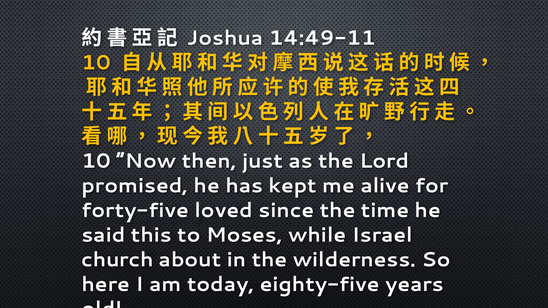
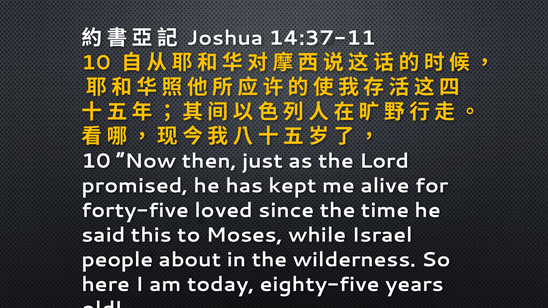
14:49-11: 14:49-11 -> 14:37-11 (322, 38)
church: church -> people (117, 260)
